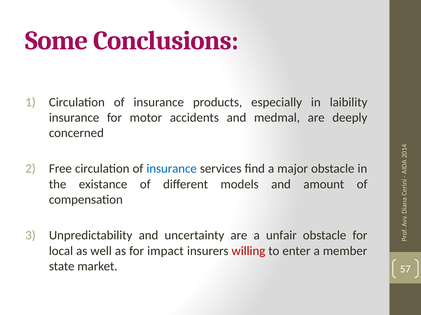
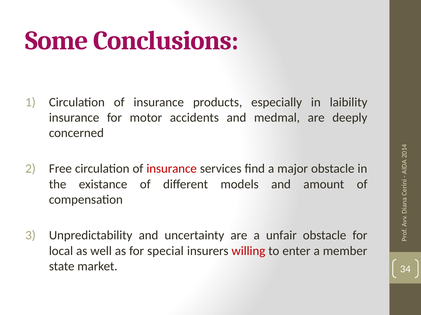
insurance colour: blue -> red (172, 169)
impact: impact -> special (165, 251)
57: 57 -> 34 (405, 270)
